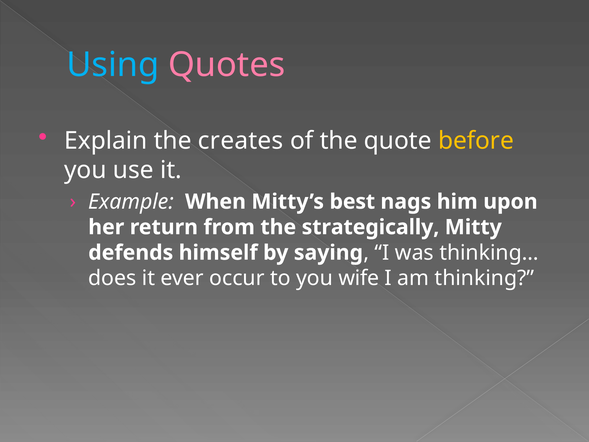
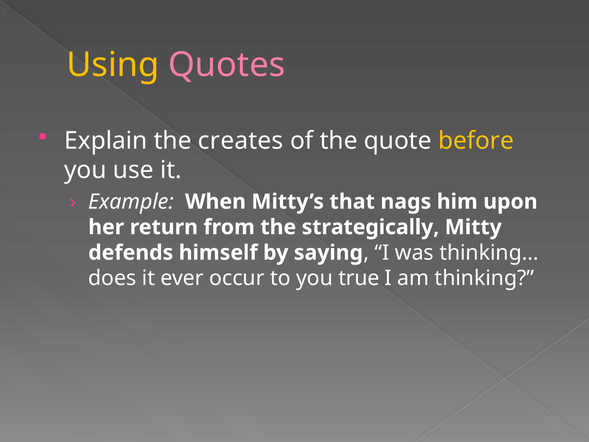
Using colour: light blue -> yellow (113, 65)
best: best -> that (352, 202)
wife: wife -> true (359, 278)
